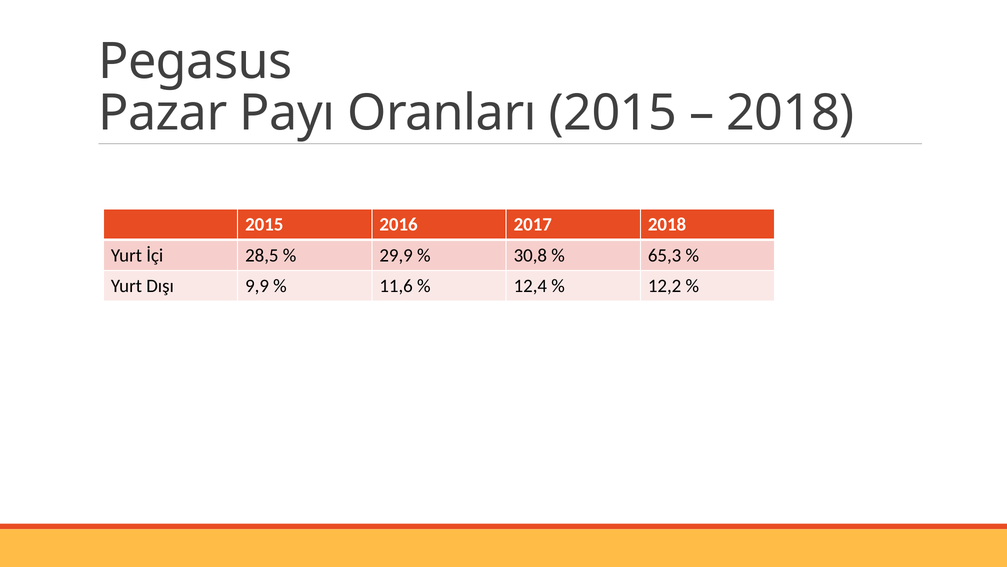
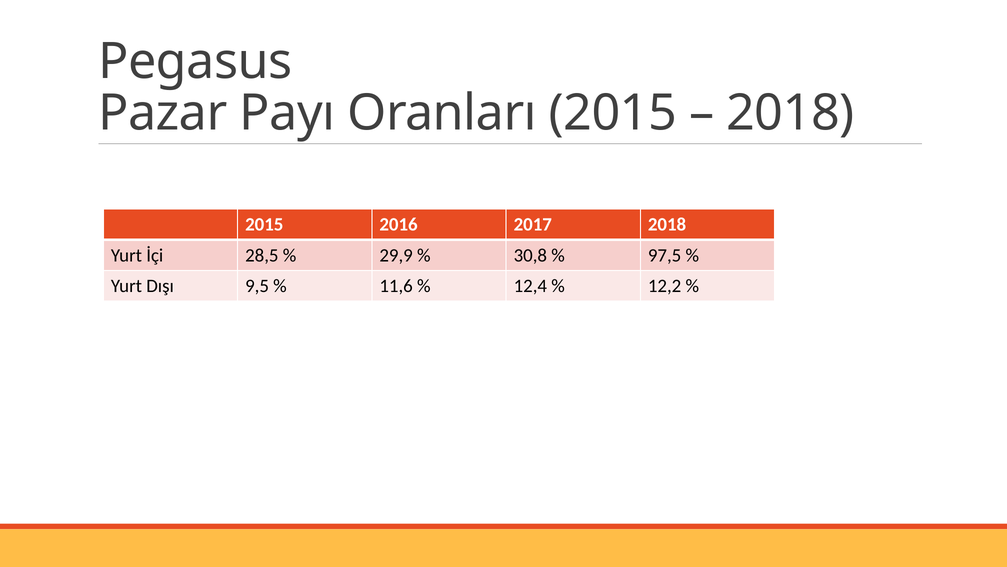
65,3: 65,3 -> 97,5 (665, 255)
9,9: 9,9 -> 9,5 (257, 286)
